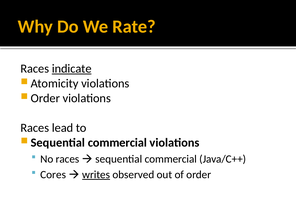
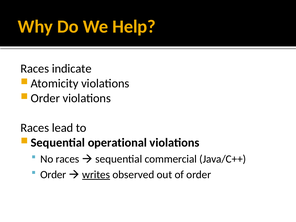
Rate: Rate -> Help (134, 27)
indicate underline: present -> none (72, 69)
commercial: commercial -> operational (117, 143)
Cores: Cores -> Order (53, 175)
